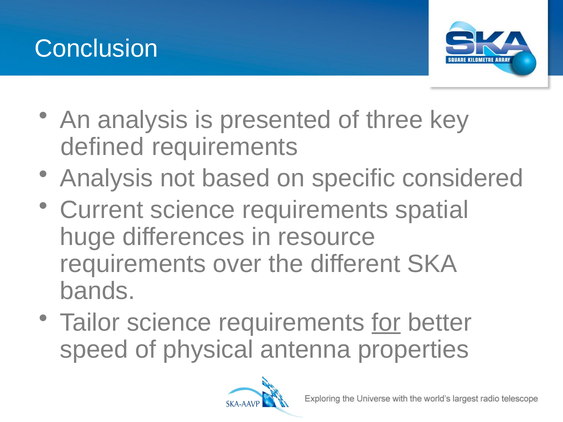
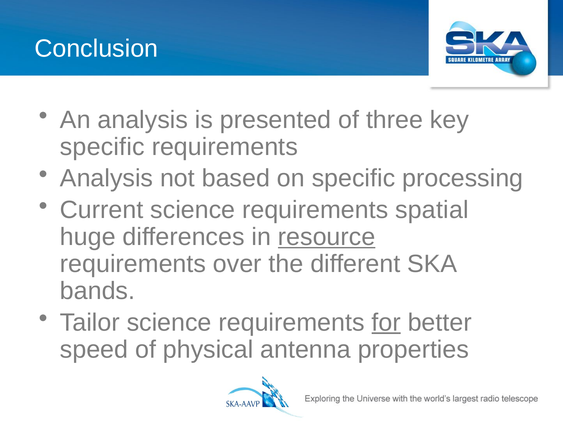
defined: defined -> specific (102, 147)
considered: considered -> processing (463, 178)
resource underline: none -> present (327, 237)
